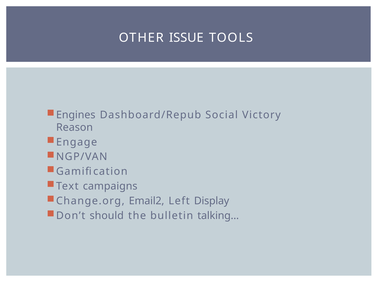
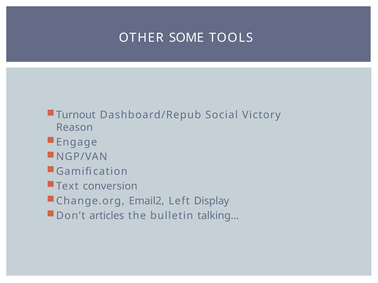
ISSUE: ISSUE -> SOME (186, 38)
Engines: Engines -> Turnout (76, 115)
campaigns: campaigns -> conversion (110, 187)
should: should -> articles (107, 216)
